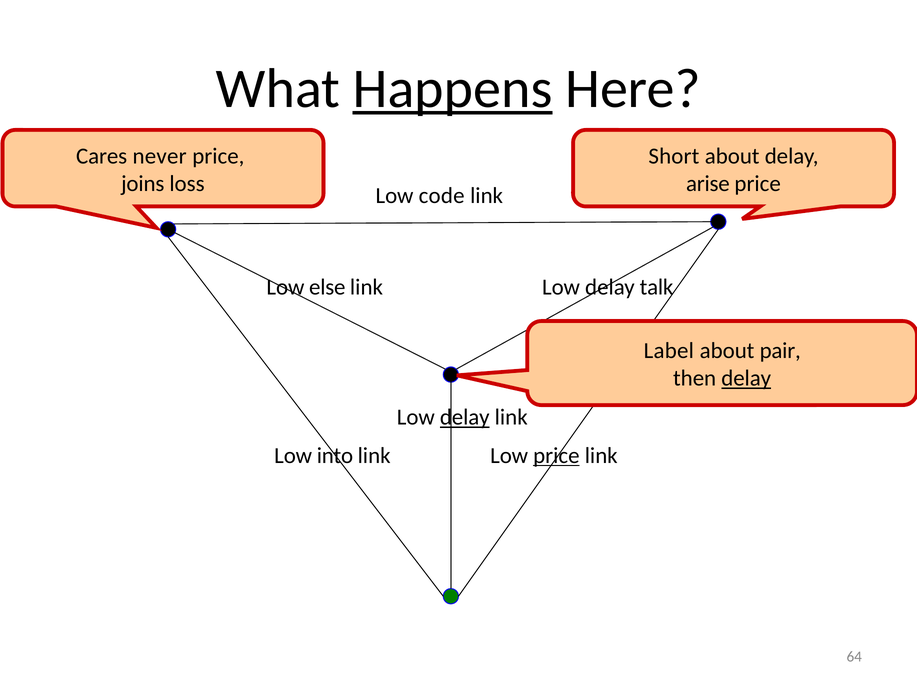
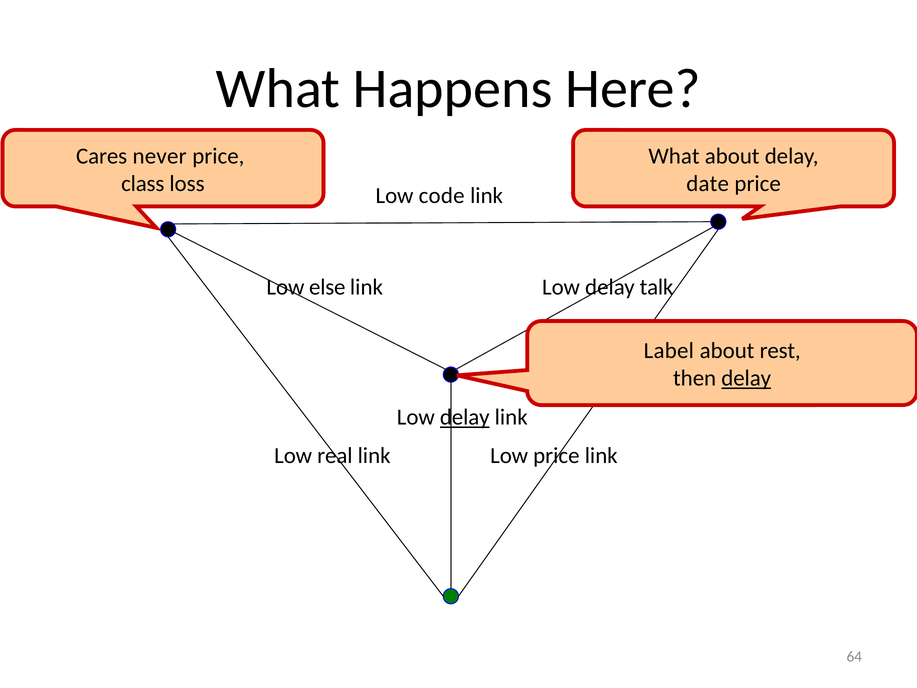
Happens underline: present -> none (453, 89)
Short: Short -> What (674, 156)
joins: joins -> class (143, 183)
arise: arise -> date (708, 183)
pair: pair -> rest (780, 351)
into: into -> real (335, 455)
price underline: present -> none (556, 455)
